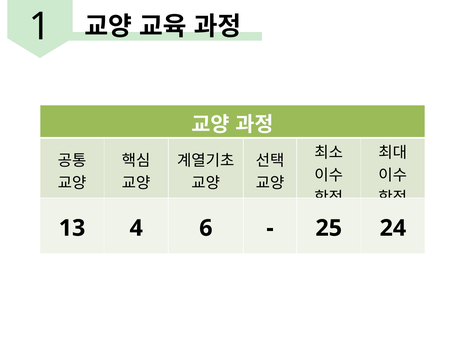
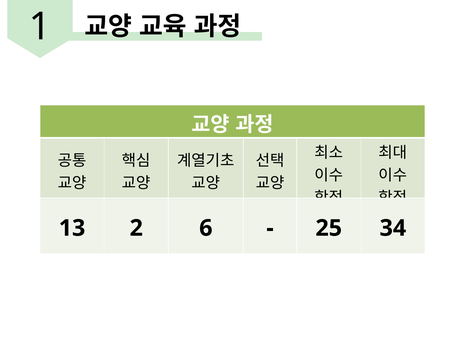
4: 4 -> 2 (136, 229)
24: 24 -> 34 (393, 229)
